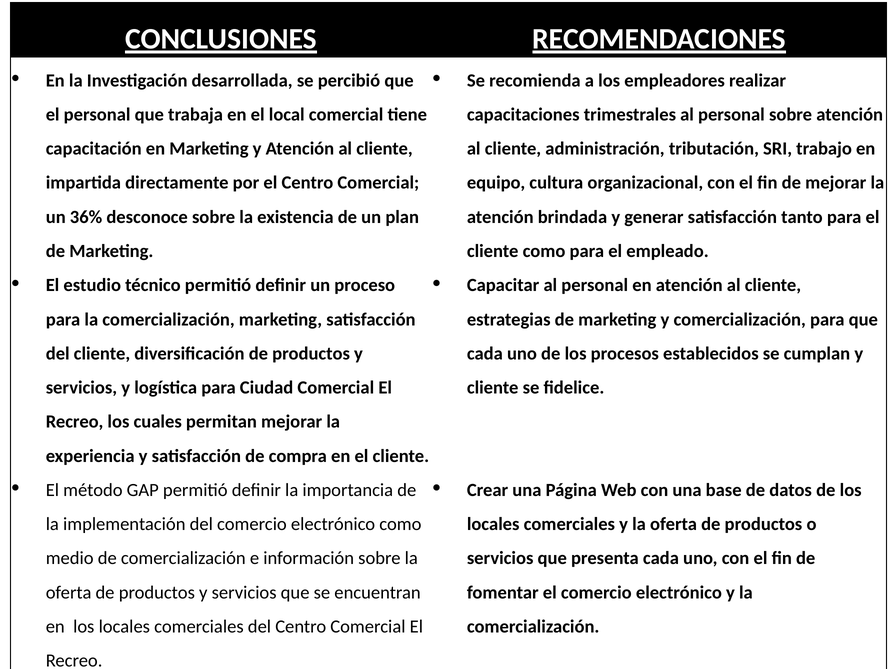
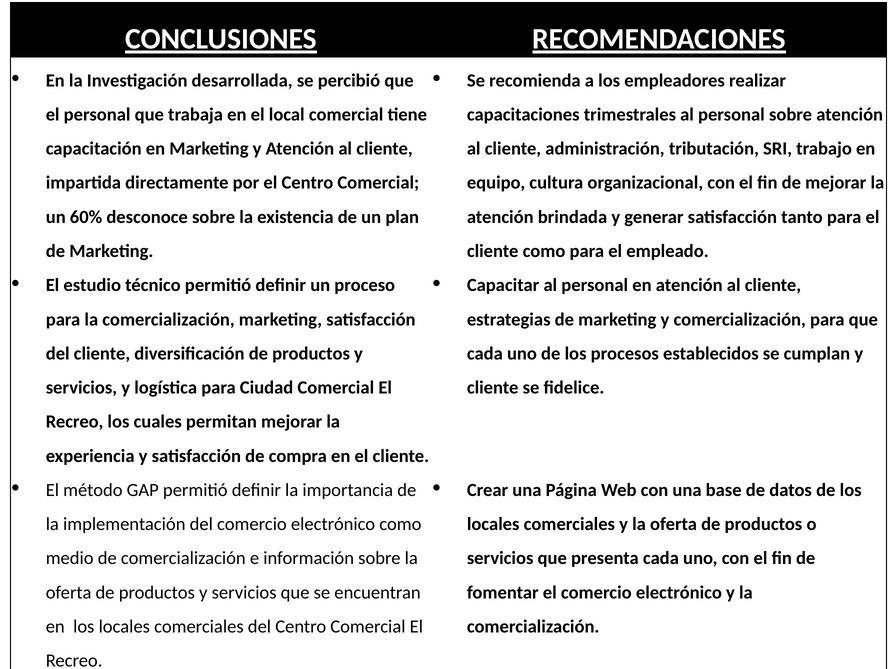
36%: 36% -> 60% (86, 217)
